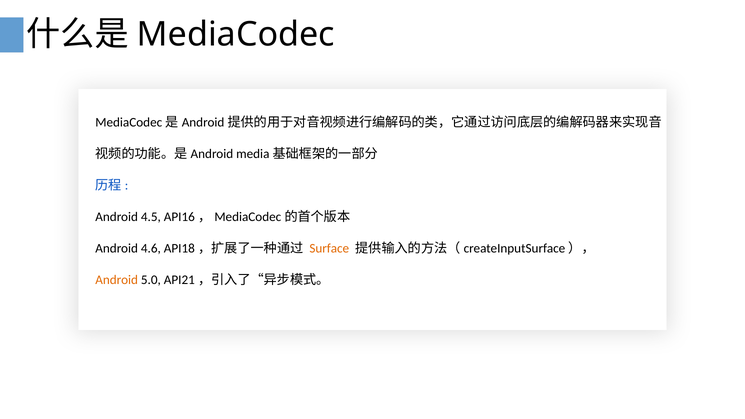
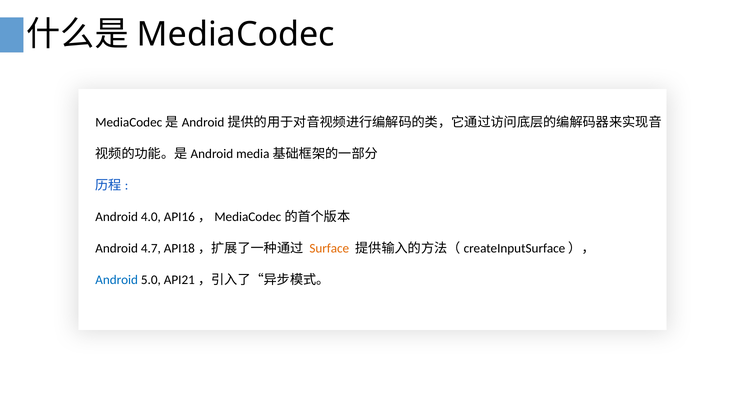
4.5: 4.5 -> 4.0 (151, 217)
4.6: 4.6 -> 4.7 (151, 248)
Android colour: orange -> blue (117, 280)
